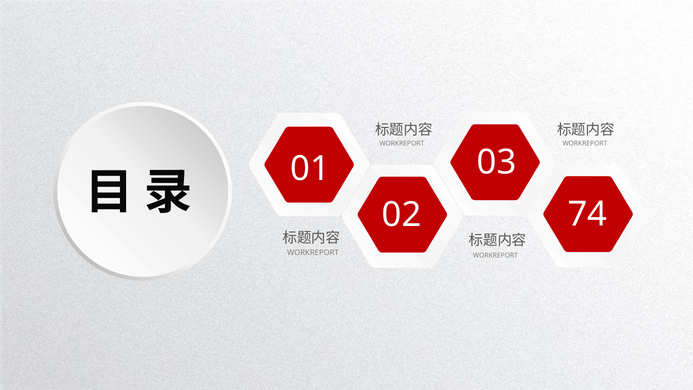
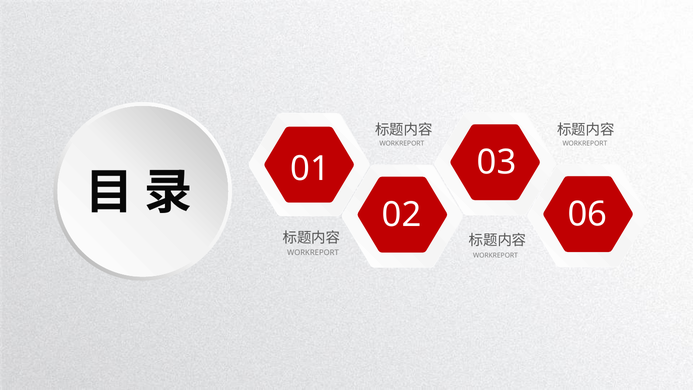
74: 74 -> 06 (587, 214)
